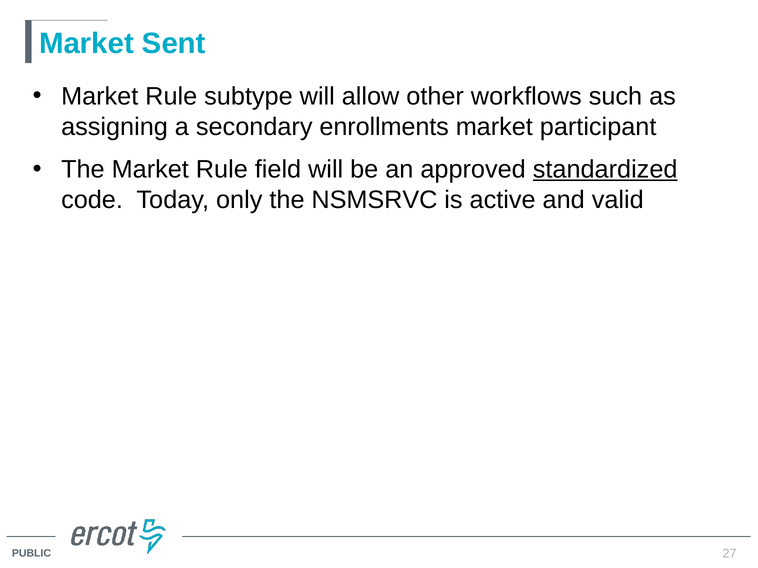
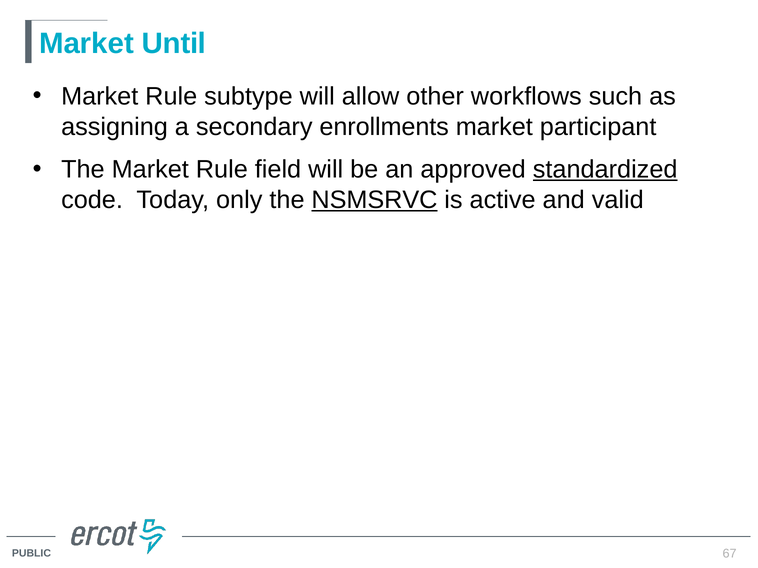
Sent: Sent -> Until (174, 44)
NSMSRVC underline: none -> present (374, 200)
27: 27 -> 67 (730, 554)
